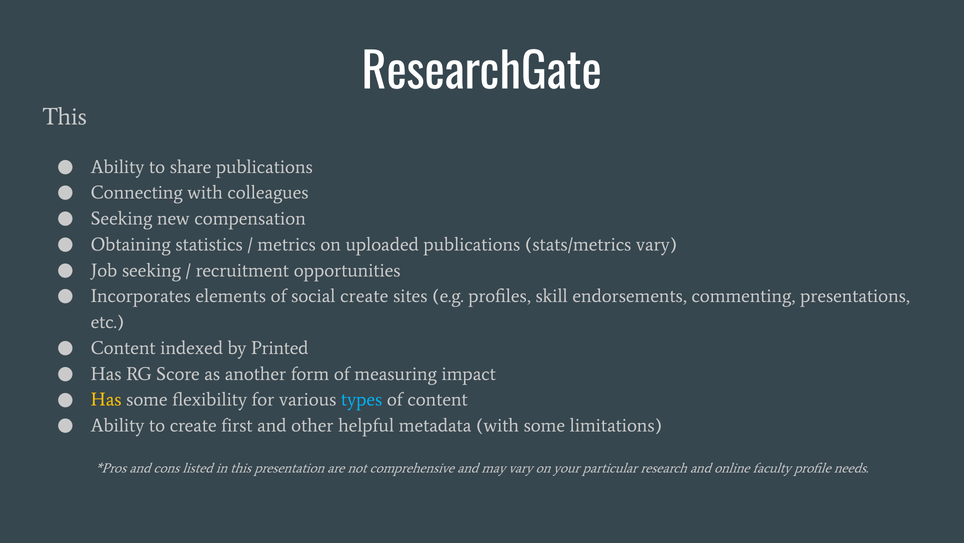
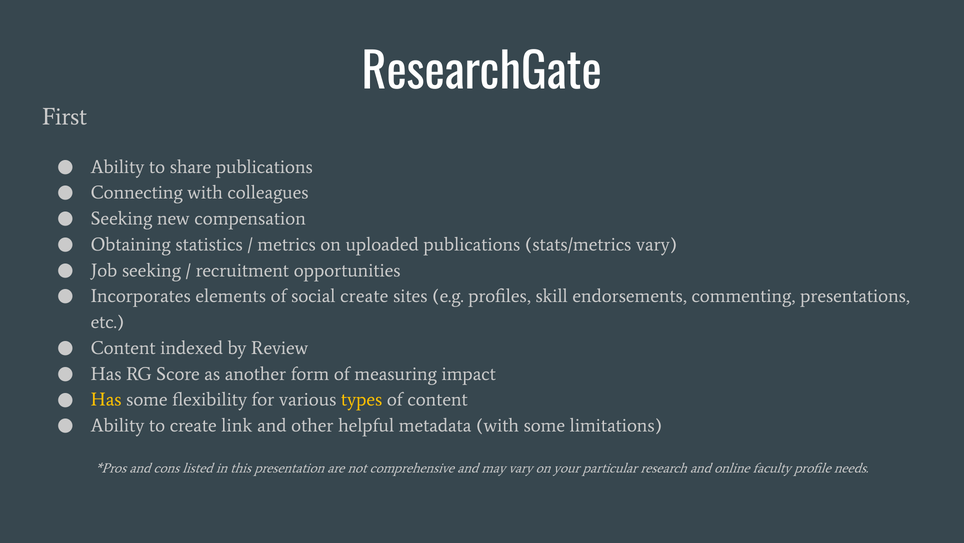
This: This -> First (65, 117)
Printed: Printed -> Review (280, 348)
types colour: light blue -> yellow (362, 399)
first: first -> link (237, 425)
